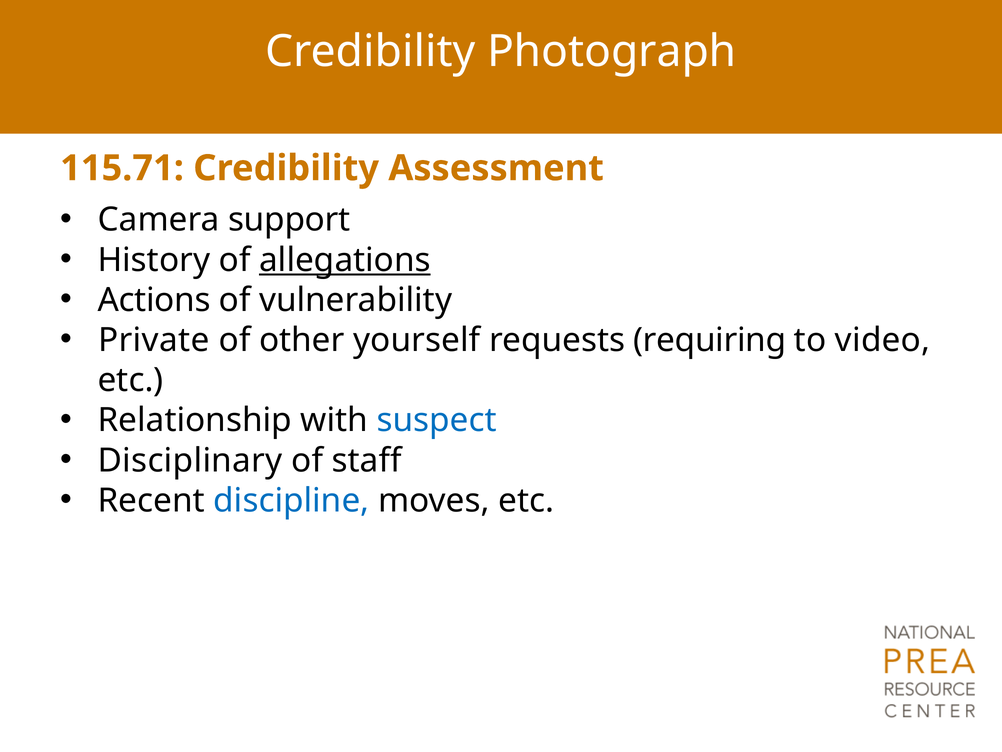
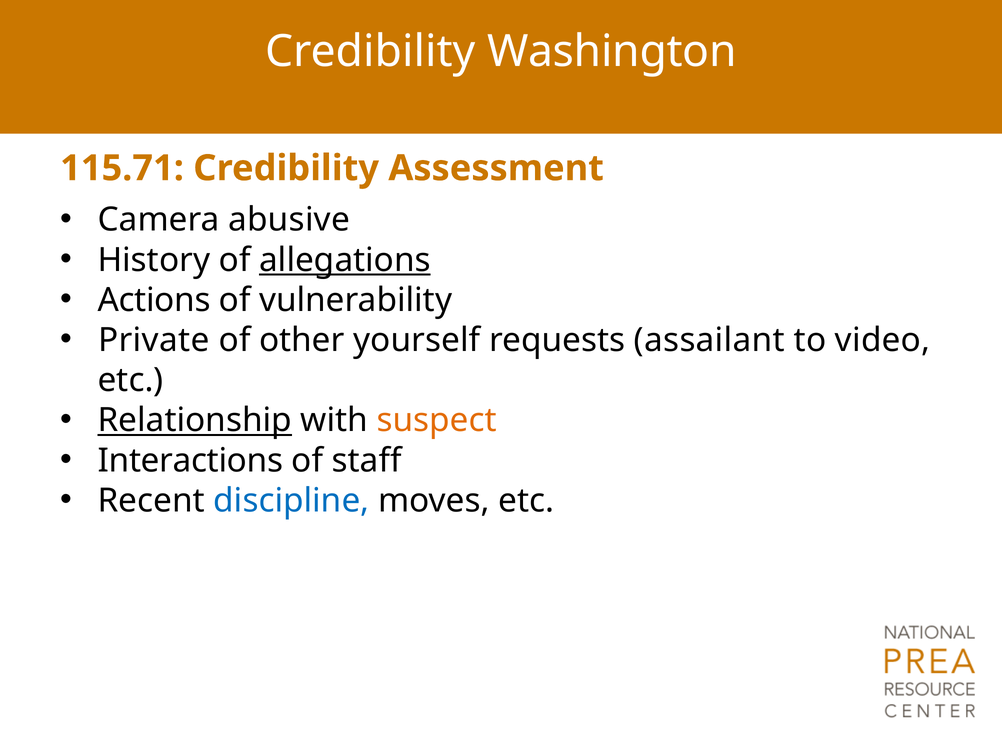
Photograph: Photograph -> Washington (612, 51)
support: support -> abusive (289, 220)
requiring: requiring -> assailant (709, 340)
Relationship underline: none -> present (195, 420)
suspect colour: blue -> orange (437, 420)
Disciplinary: Disciplinary -> Interactions (190, 460)
